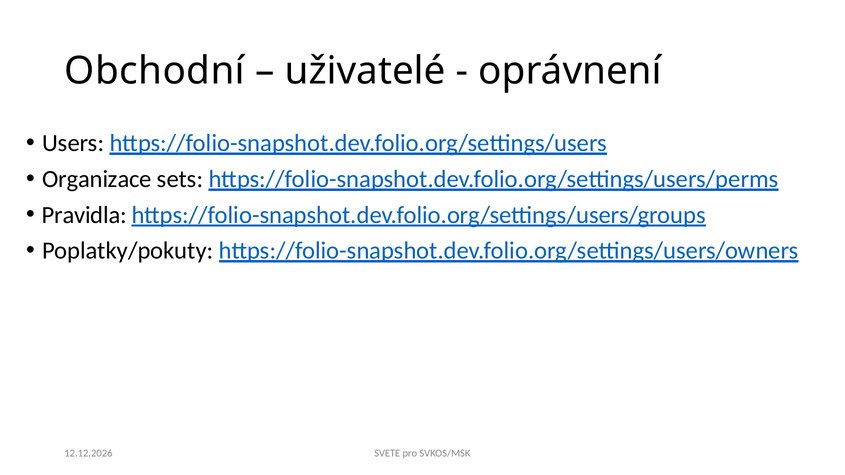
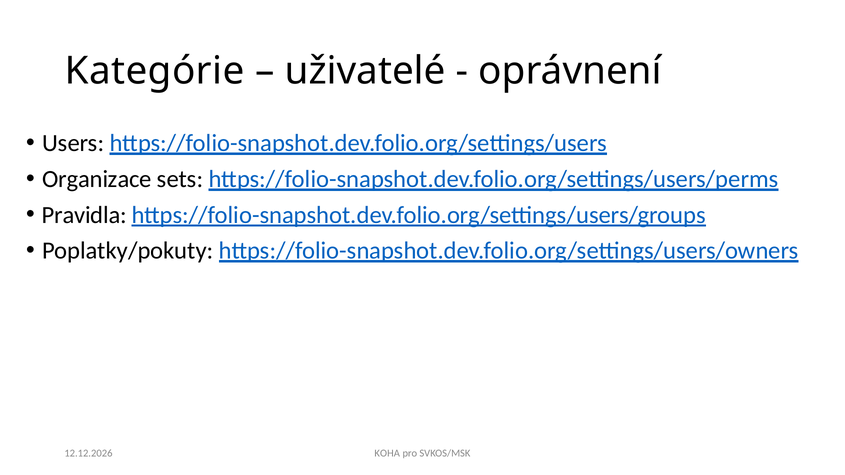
Obchodní: Obchodní -> Kategórie (155, 71)
SVETE: SVETE -> KOHA (387, 454)
